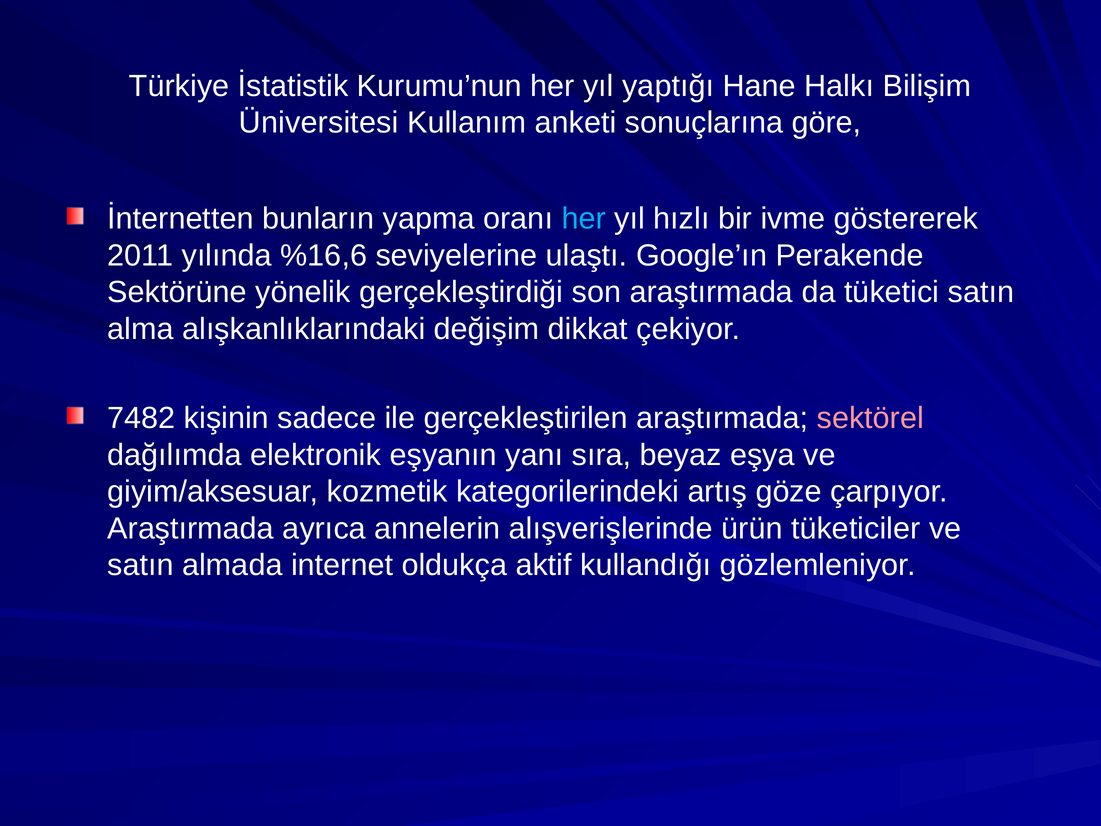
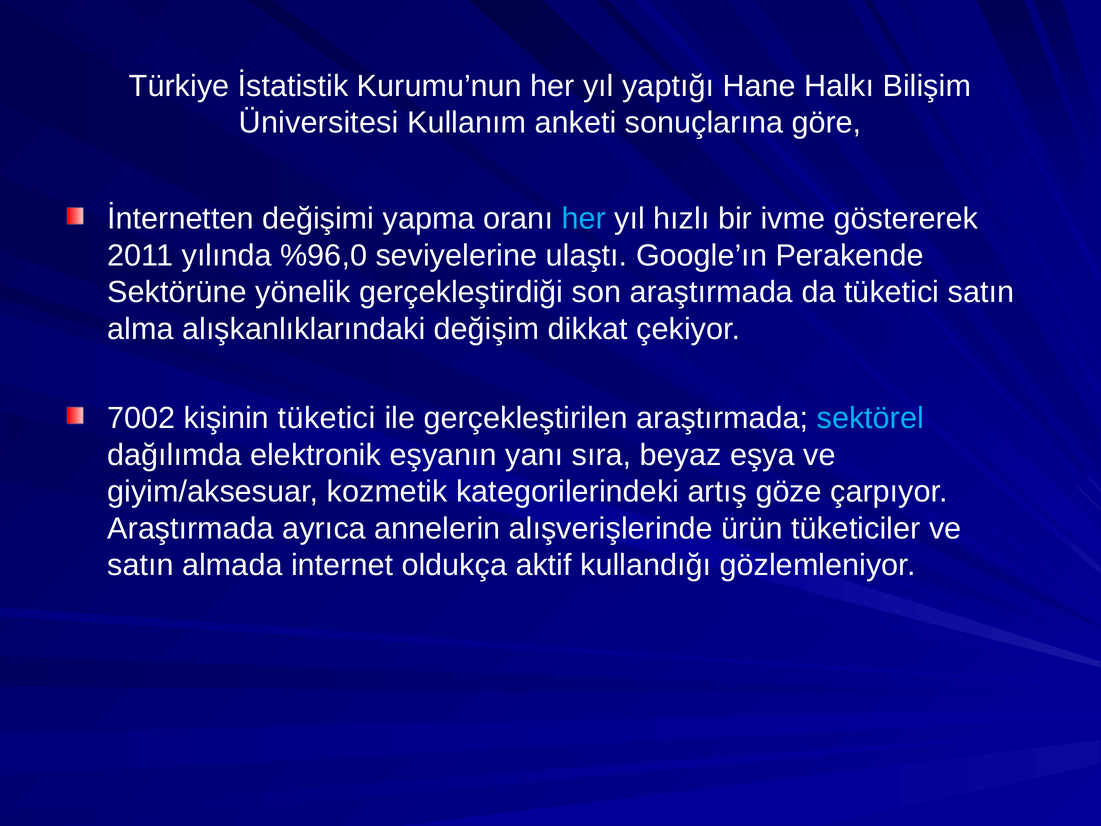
bunların: bunların -> değişimi (318, 219)
%16,6: %16,6 -> %96,0 (324, 255)
7482: 7482 -> 7002 (141, 418)
kişinin sadece: sadece -> tüketici (327, 418)
sektörel colour: pink -> light blue (870, 418)
